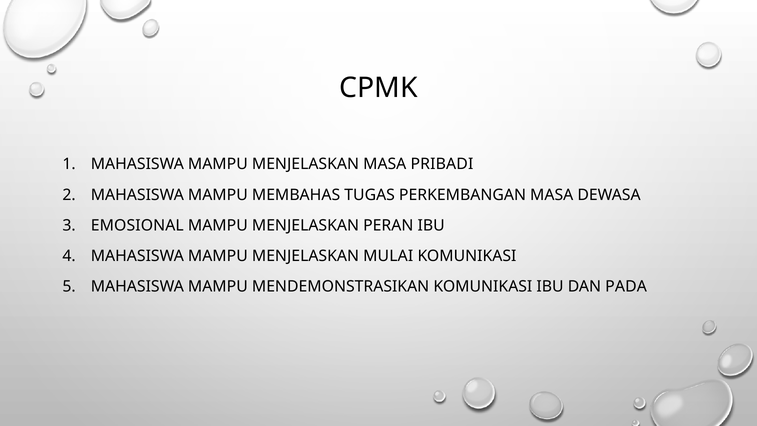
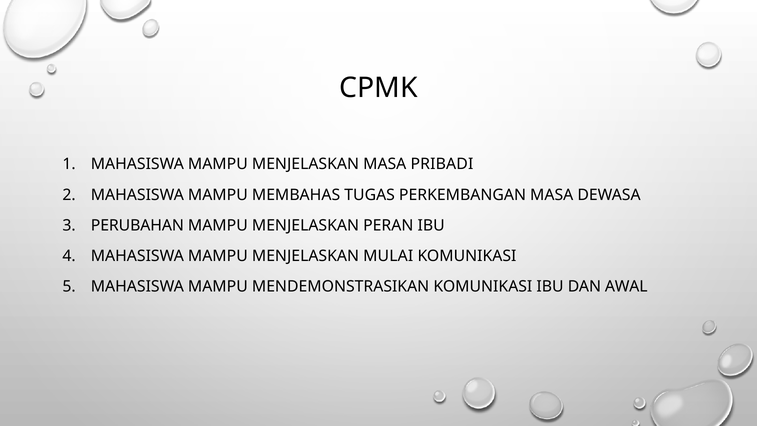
EMOSIONAL: EMOSIONAL -> PERUBAHAN (137, 225)
PADA: PADA -> AWAL (626, 287)
